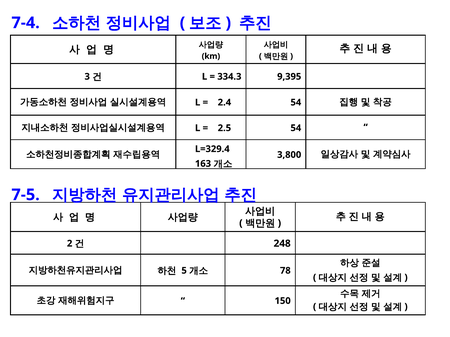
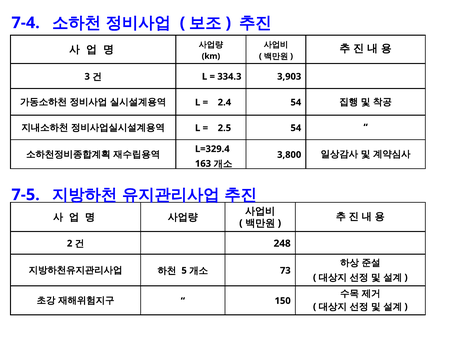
9,395: 9,395 -> 3,903 (289, 77)
78: 78 -> 73 (285, 271)
